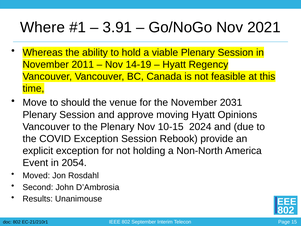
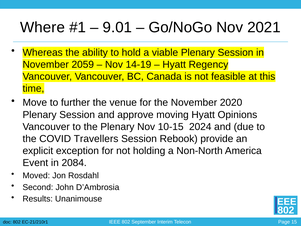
3.91: 3.91 -> 9.01 (117, 27)
2011: 2011 -> 2059 (83, 64)
should: should -> further (75, 103)
2031: 2031 -> 2020 (231, 103)
COVID Exception: Exception -> Travellers (96, 139)
2054: 2054 -> 2084 (74, 163)
